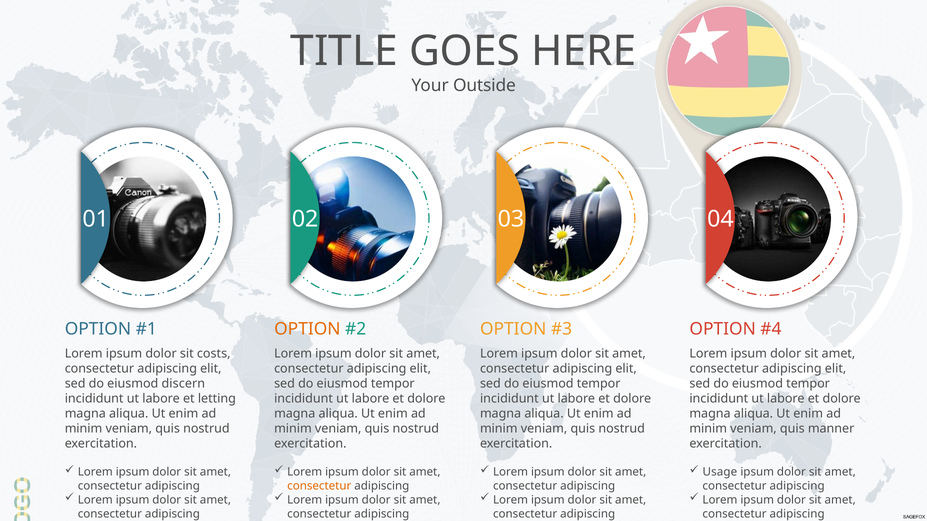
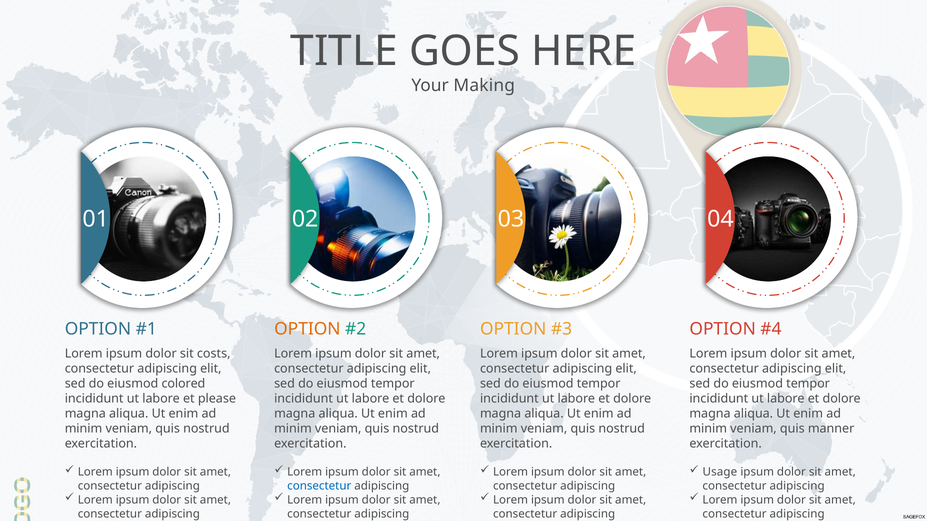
Outside: Outside -> Making (484, 86)
discern: discern -> colored (183, 384)
letting: letting -> please (217, 399)
consectetur colour: orange -> blue (319, 486)
